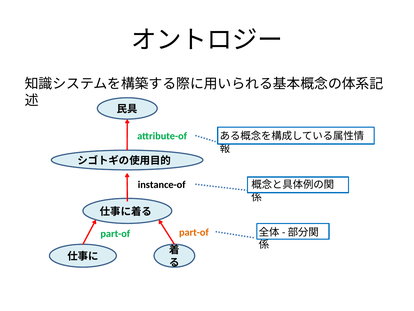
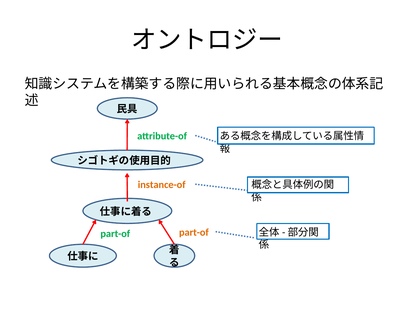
instance-of colour: black -> orange (162, 185)
